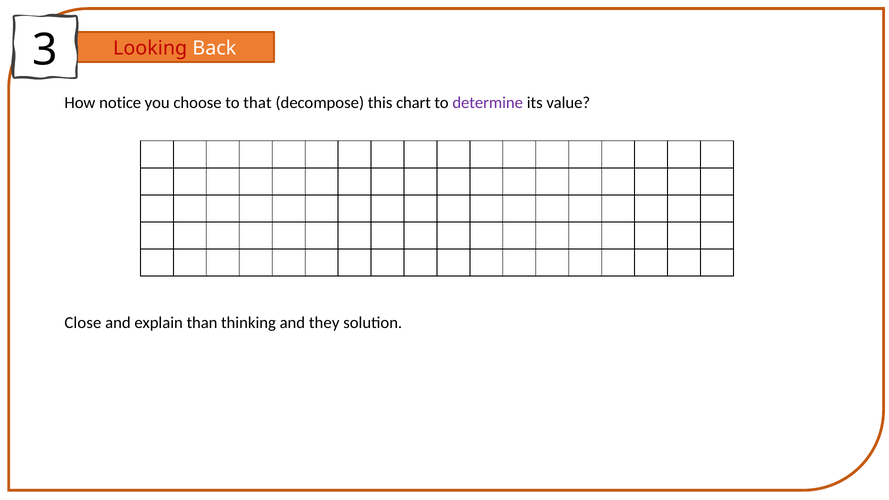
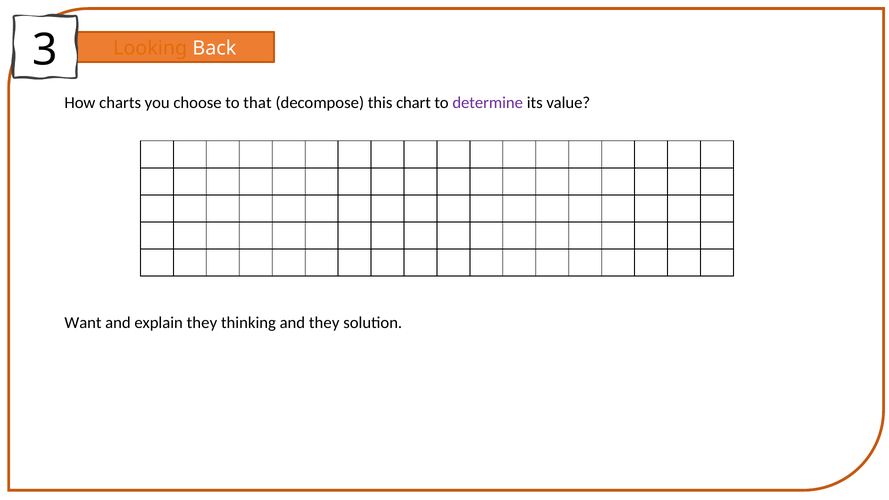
Looking colour: red -> orange (150, 48)
notice: notice -> charts (120, 103)
Close: Close -> Want (83, 323)
explain than: than -> they (202, 323)
